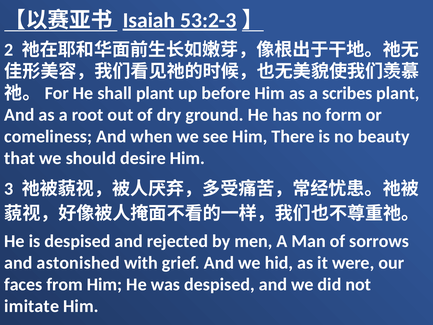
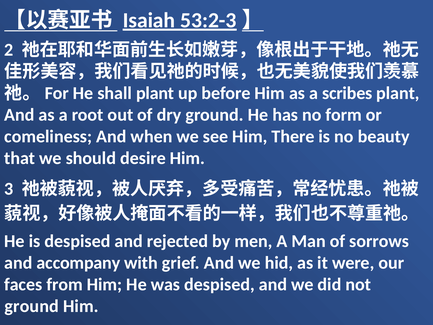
astonished: astonished -> accompany (78, 263)
imitate: imitate -> ground (32, 306)
